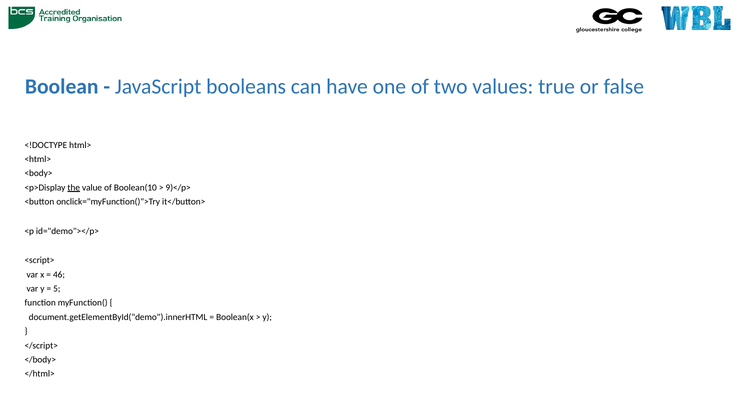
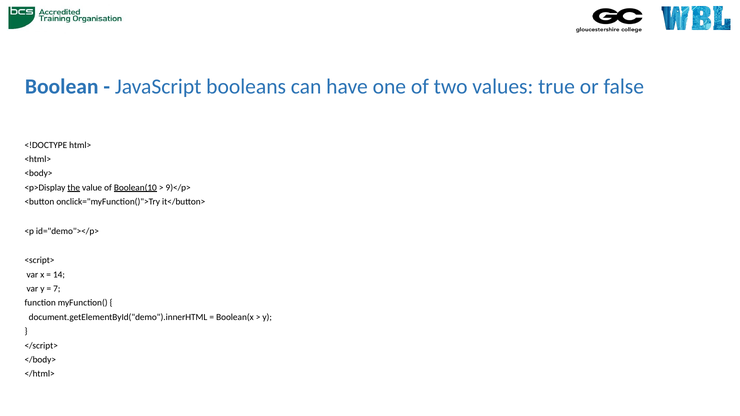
Boolean(10 underline: none -> present (135, 188)
46: 46 -> 14 (59, 275)
5: 5 -> 7 (57, 289)
